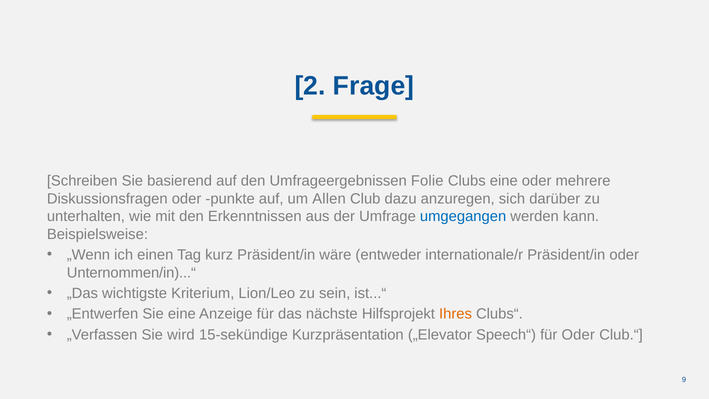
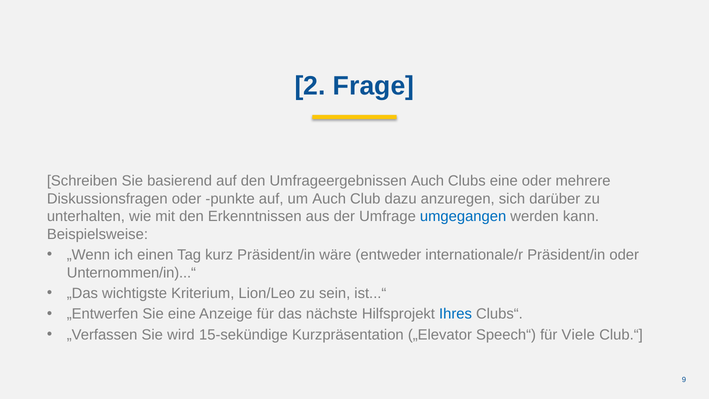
Umfrageergebnissen Folie: Folie -> Auch (427, 181)
um Allen: Allen -> Auch (329, 199)
Ihres colour: orange -> blue (455, 314)
für Oder: Oder -> Viele (578, 335)
